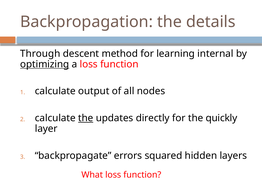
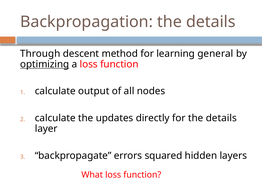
internal: internal -> general (215, 54)
the underline: present -> none (86, 118)
for the quickly: quickly -> details (221, 118)
